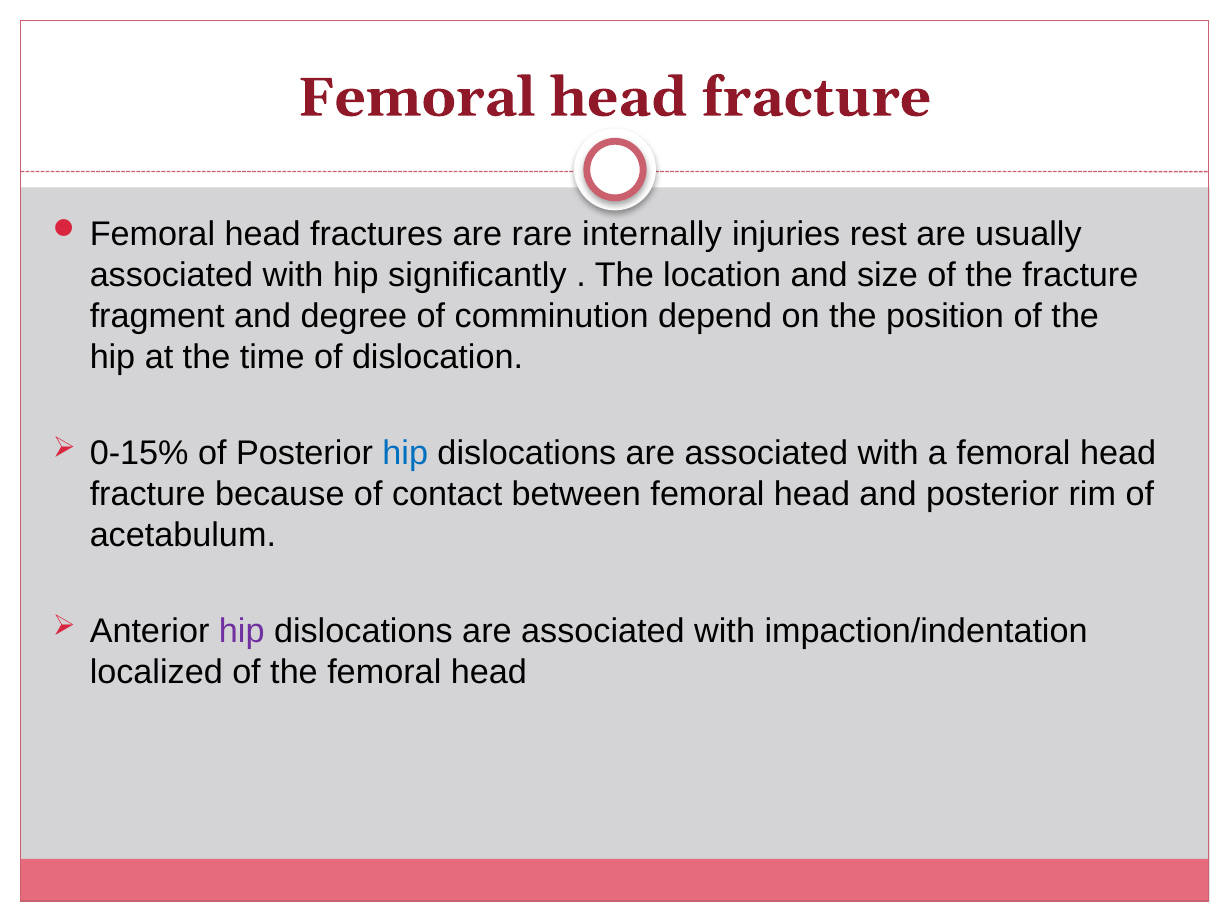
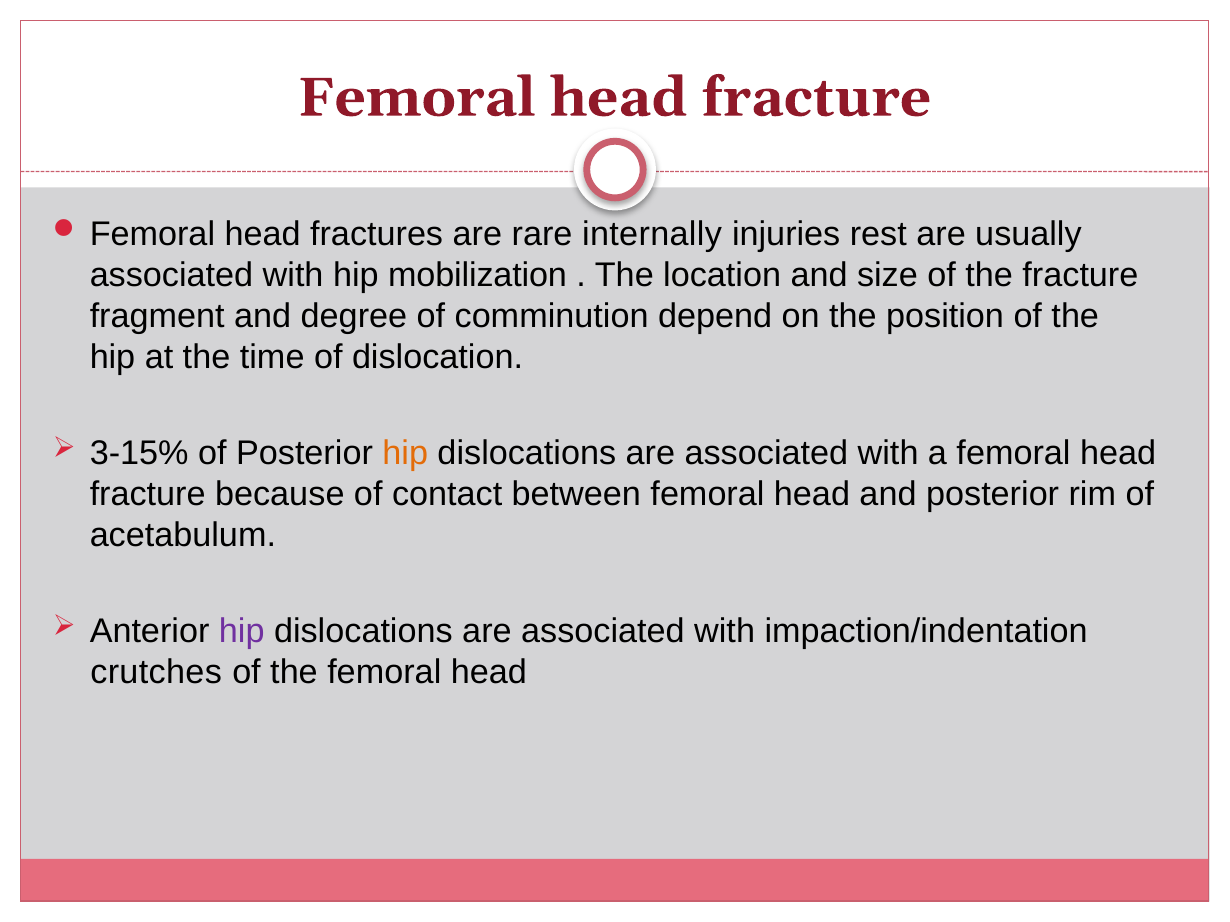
significantly: significantly -> mobilization (478, 276)
0-15%: 0-15% -> 3-15% (139, 454)
hip colour: blue -> orange (405, 454)
localized: localized -> crutches (156, 672)
